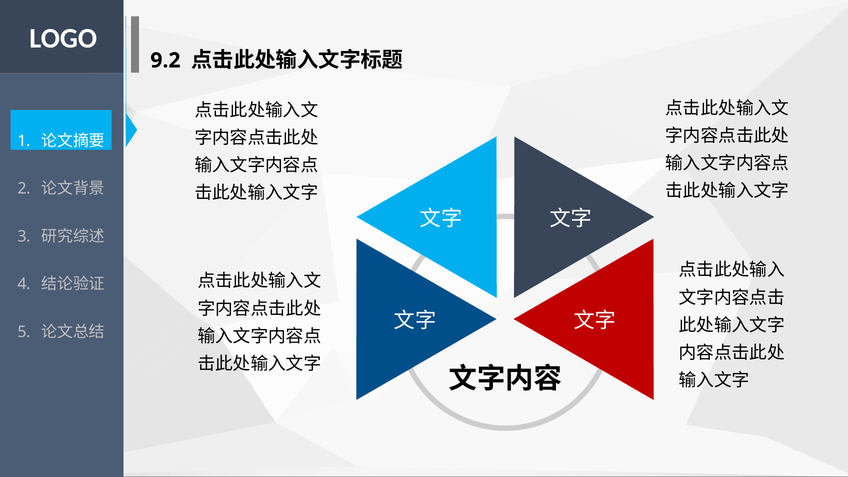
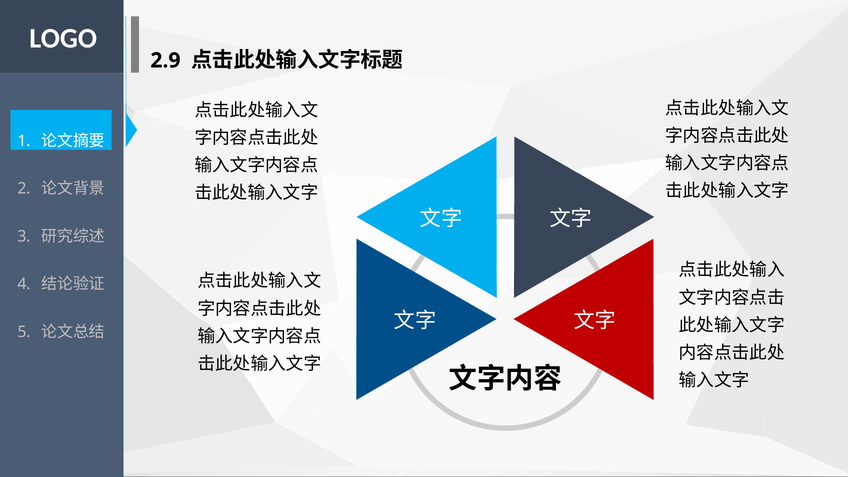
9.2: 9.2 -> 2.9 (165, 60)
